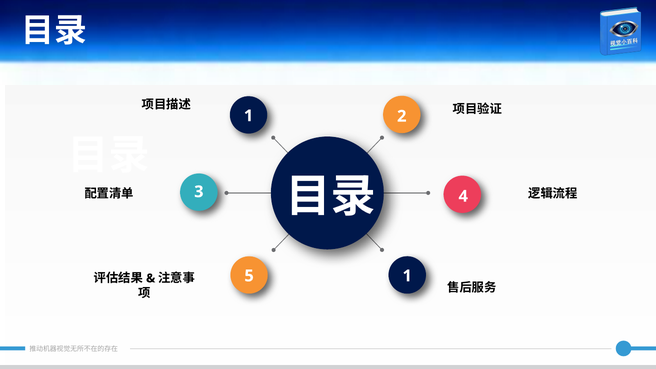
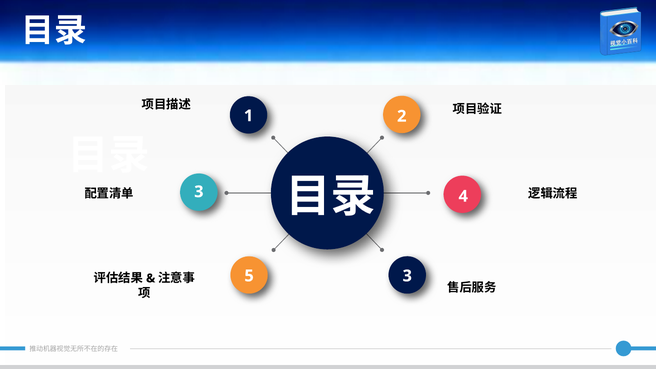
5 1: 1 -> 3 (407, 276)
